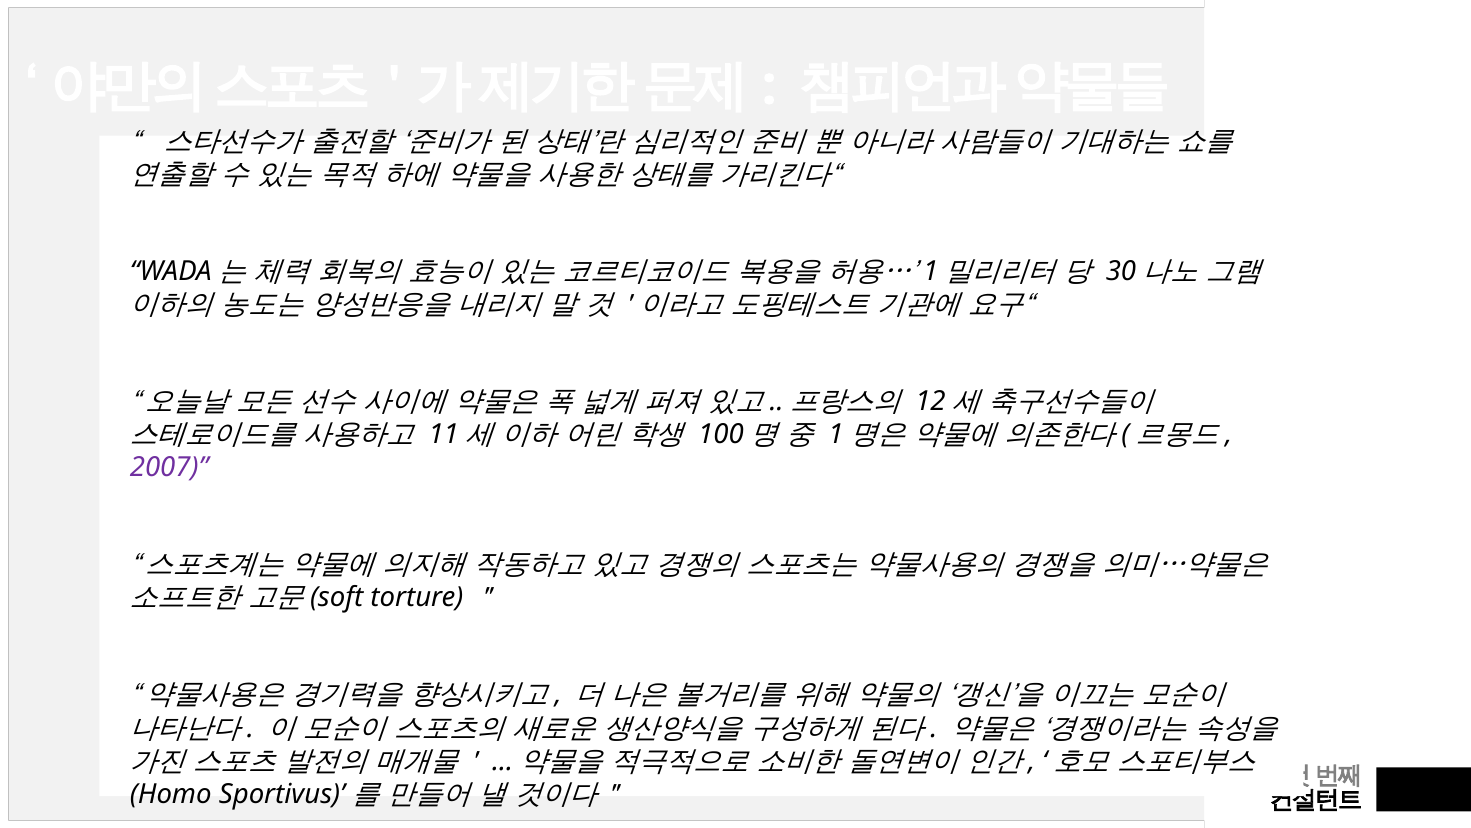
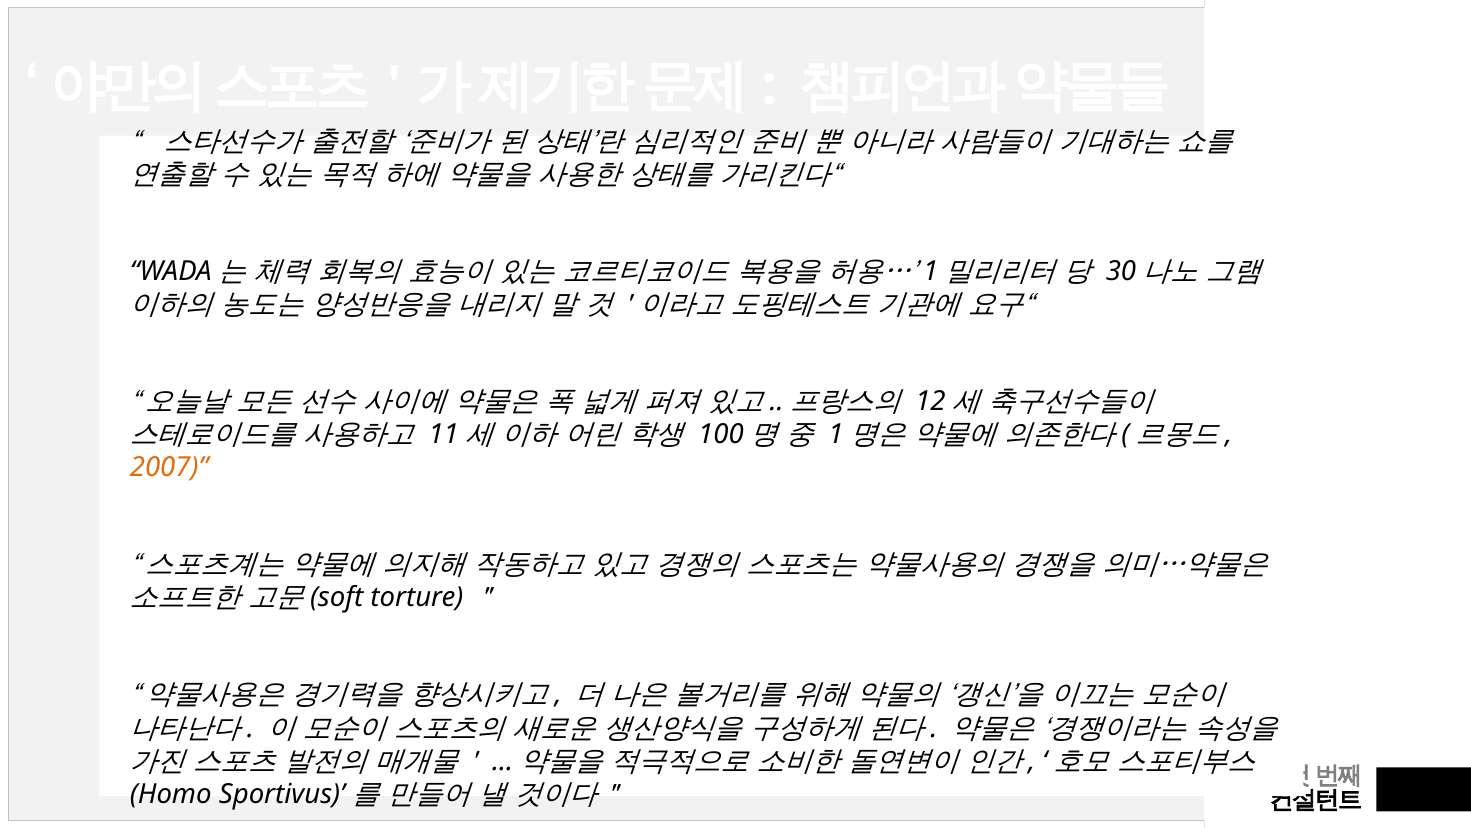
2007 colour: purple -> orange (169, 468)
